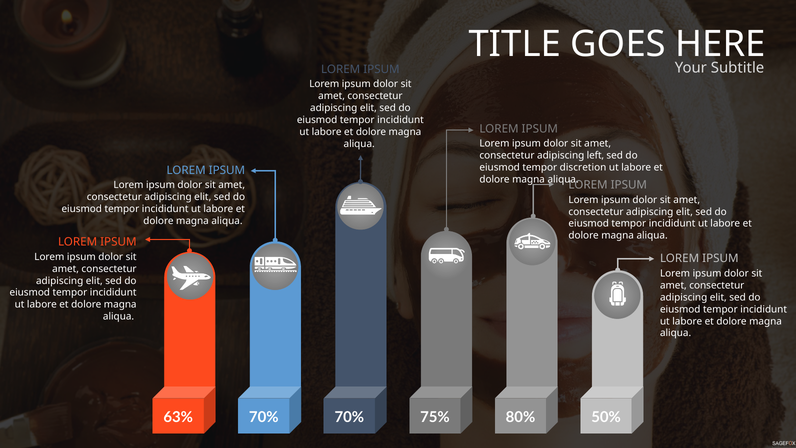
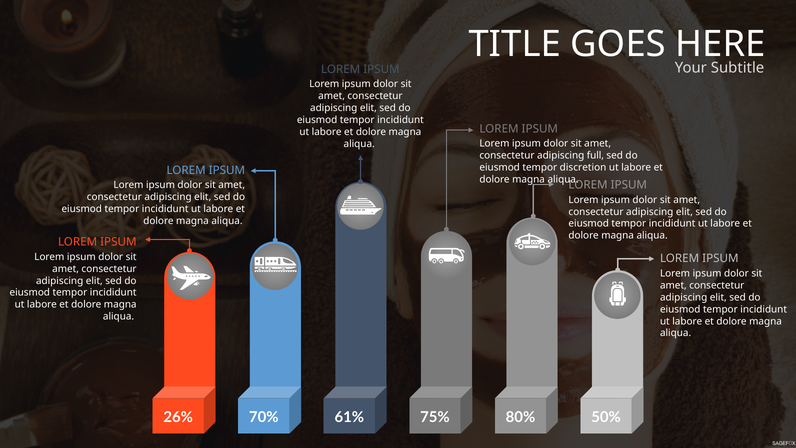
left: left -> full (595, 156)
63%: 63% -> 26% (178, 417)
70% 70%: 70% -> 61% (349, 417)
